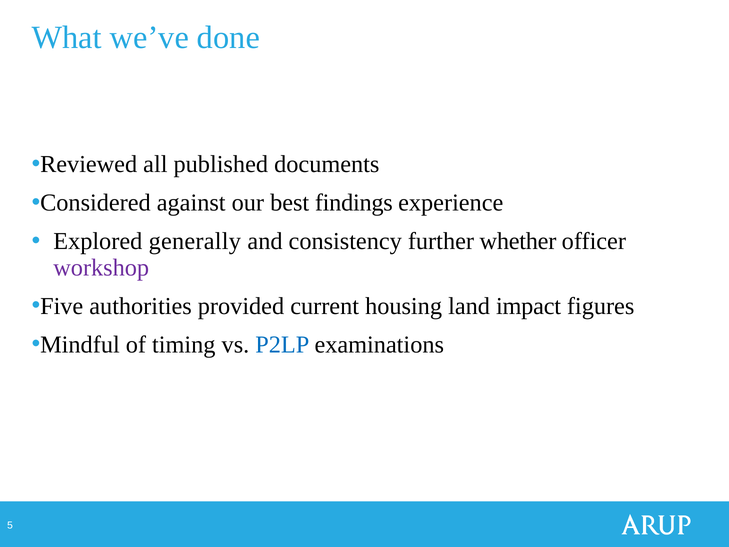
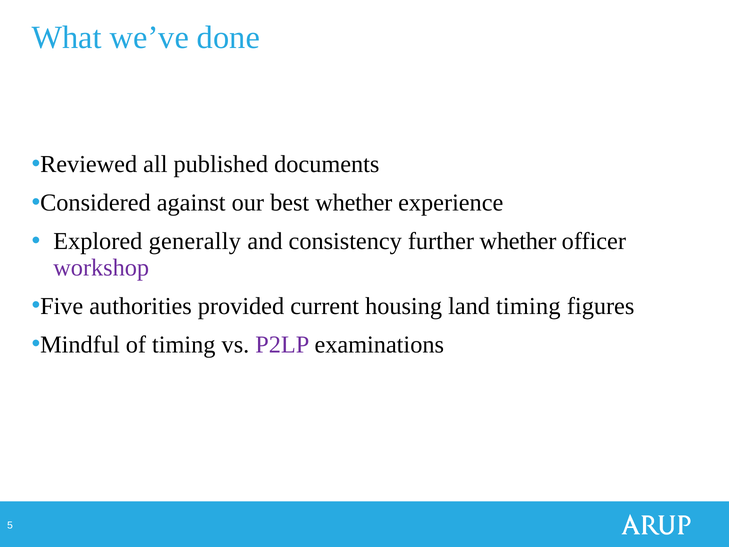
best findings: findings -> whether (354, 203)
land impact: impact -> timing (528, 306)
P2LP colour: blue -> purple (282, 344)
